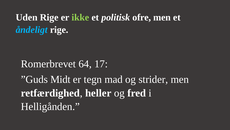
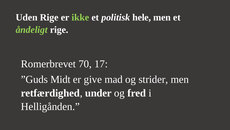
ofre: ofre -> hele (142, 17)
åndeligt colour: light blue -> light green (32, 30)
64: 64 -> 70 (85, 64)
tegn: tegn -> give (93, 79)
heller: heller -> under (98, 93)
